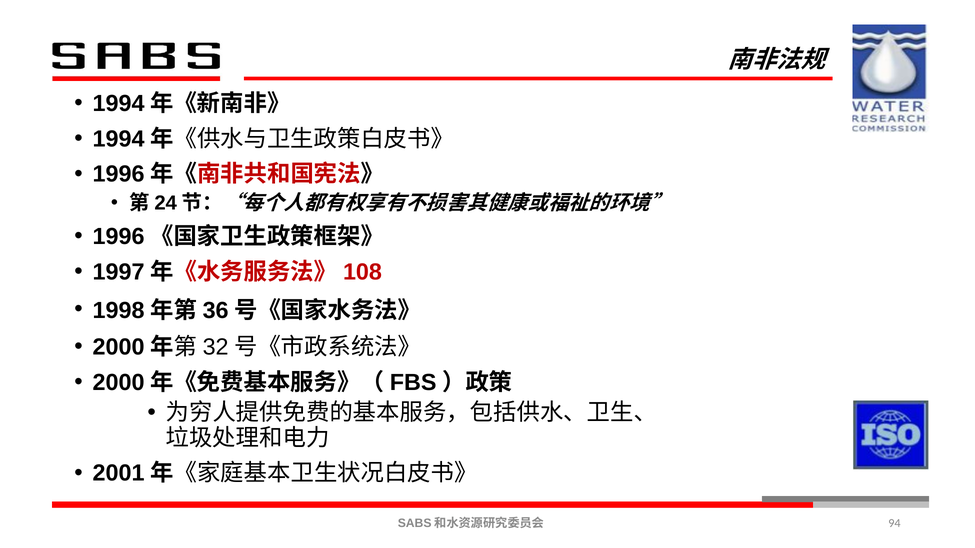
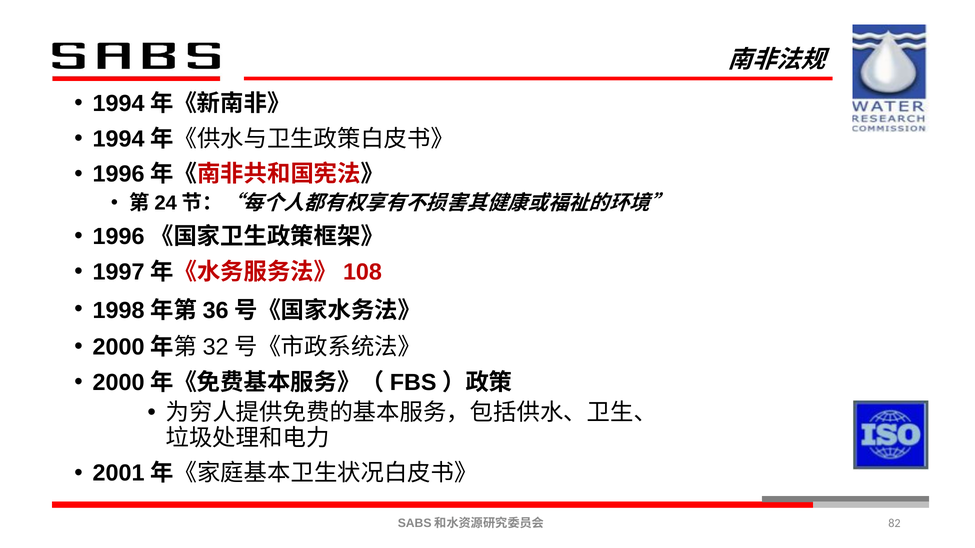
94: 94 -> 82 (894, 524)
